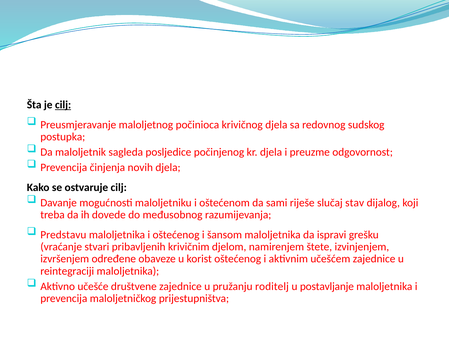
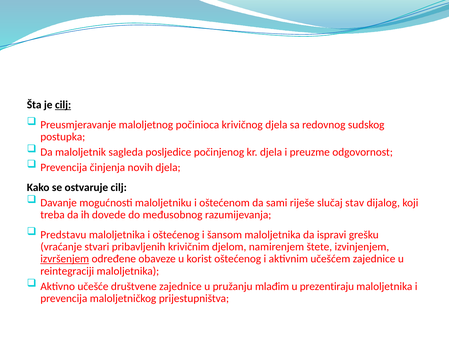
izvršenjem underline: none -> present (65, 259)
roditelj: roditelj -> mlađim (272, 286)
postavljanje: postavljanje -> prezentiraju (327, 286)
